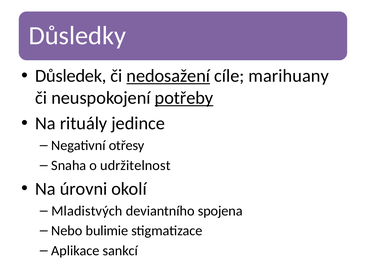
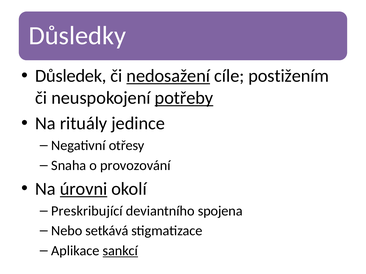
marihuany: marihuany -> postižením (289, 76)
udržitelnost: udržitelnost -> provozování (135, 166)
úrovni underline: none -> present (84, 189)
Mladistvých: Mladistvých -> Preskribující (87, 211)
bulimie: bulimie -> setkává (107, 231)
sankcí underline: none -> present (120, 251)
